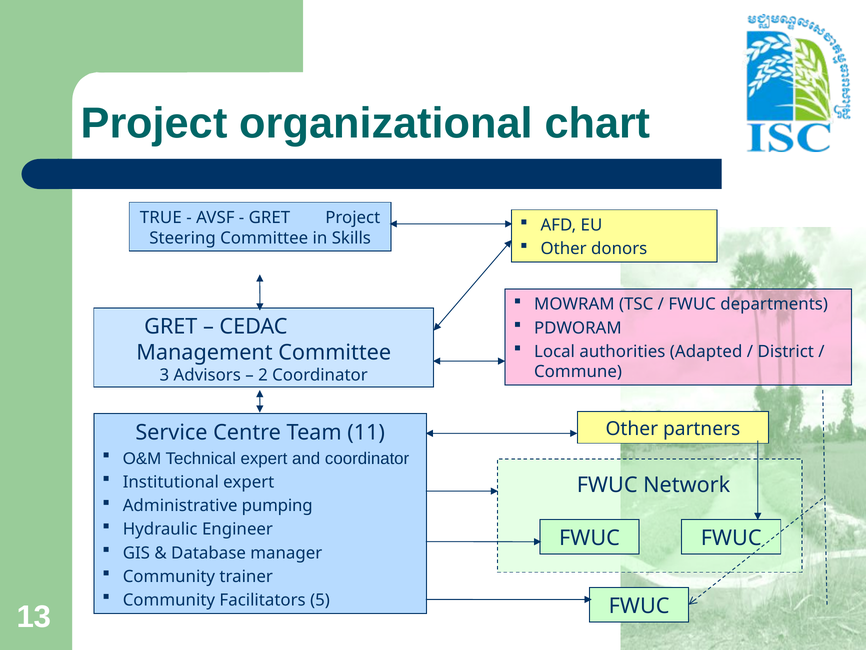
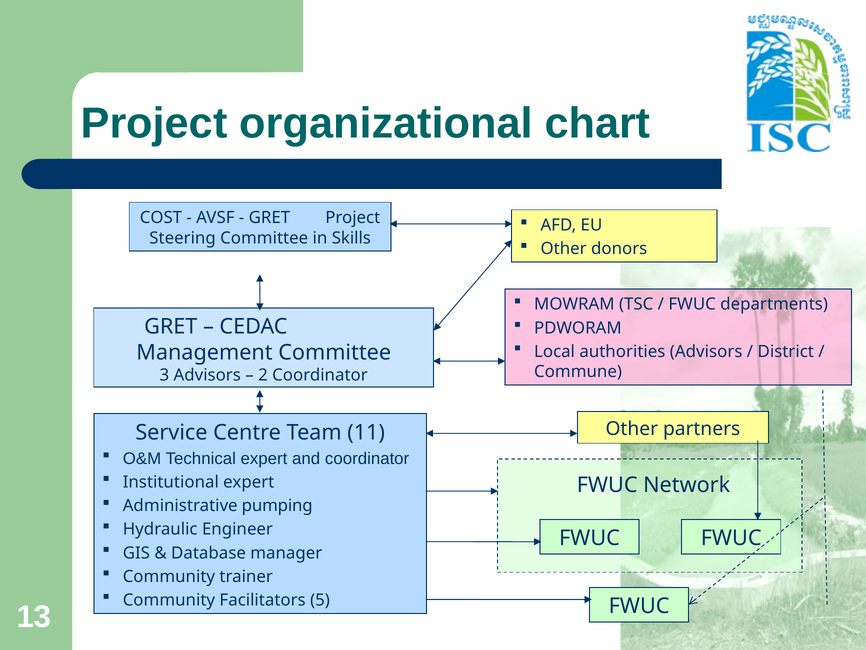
TRUE: TRUE -> COST (161, 218)
authorities Adapted: Adapted -> Advisors (706, 351)
